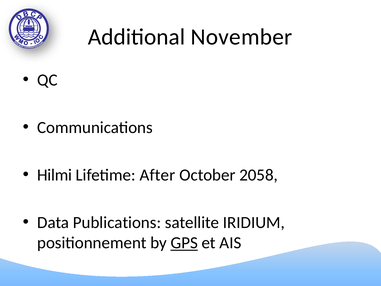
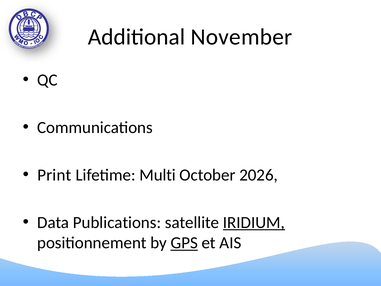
Hilmi: Hilmi -> Print (54, 175)
After: After -> Multi (158, 175)
2058: 2058 -> 2026 (259, 175)
IRIDIUM underline: none -> present (254, 222)
